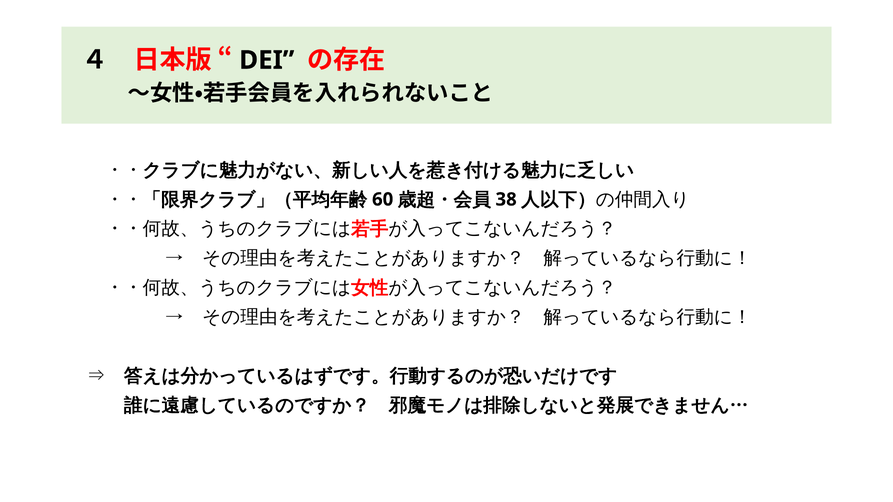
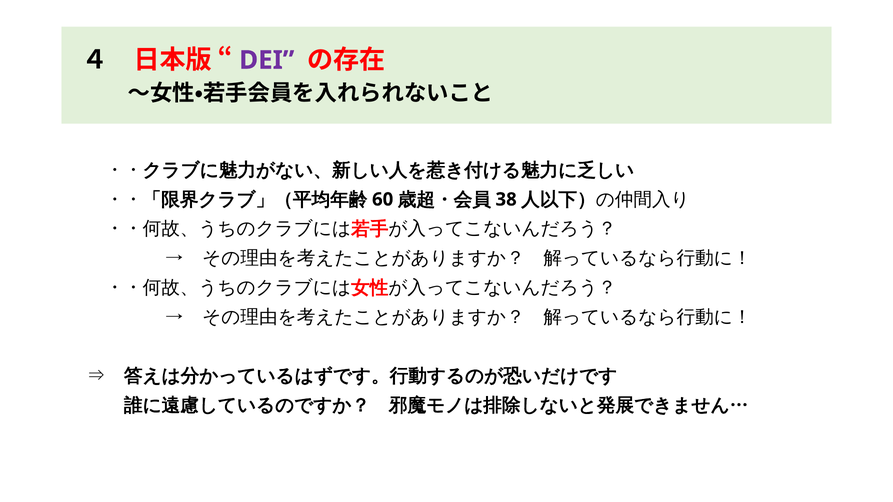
DEI colour: black -> purple (267, 60)
